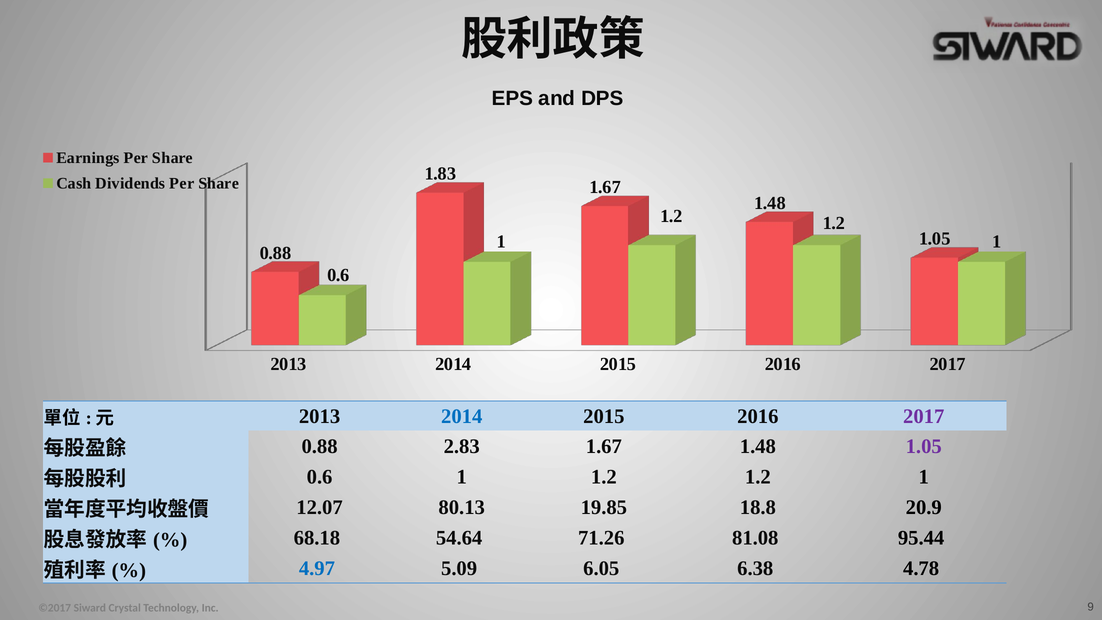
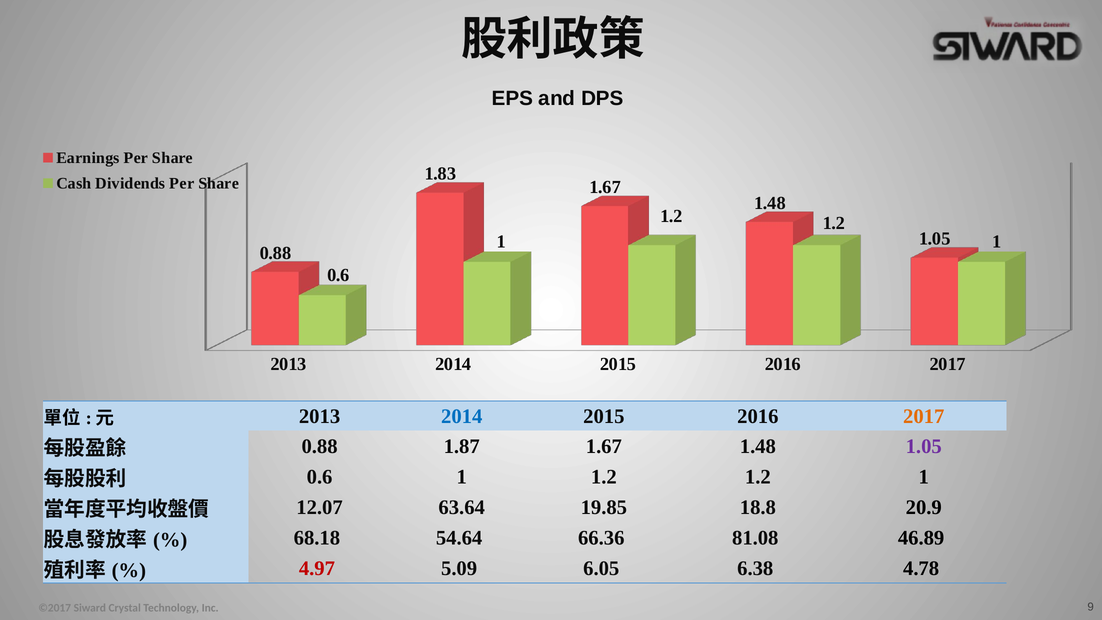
2017 colour: purple -> orange (924, 416)
2.83: 2.83 -> 1.87 (462, 446)
80.13: 80.13 -> 63.64 (462, 507)
71.26: 71.26 -> 66.36 (601, 538)
95.44: 95.44 -> 46.89 (921, 538)
4.97 colour: blue -> red (317, 569)
